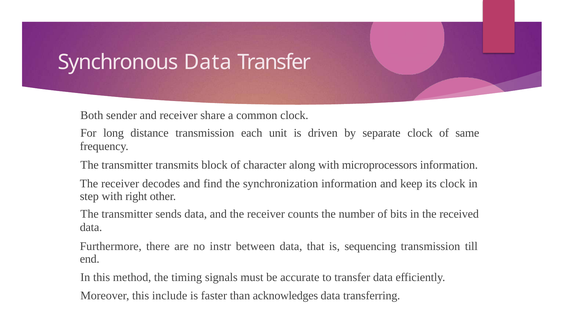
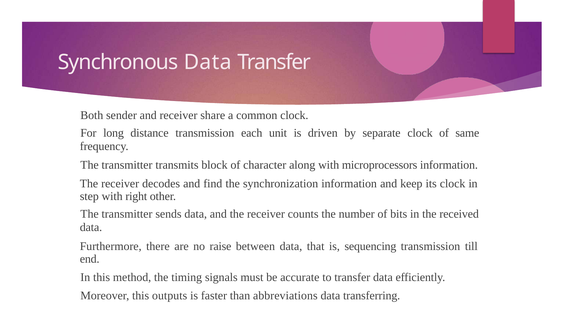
instr: instr -> raise (221, 246)
include: include -> outputs (170, 296)
acknowledges: acknowledges -> abbreviations (285, 296)
